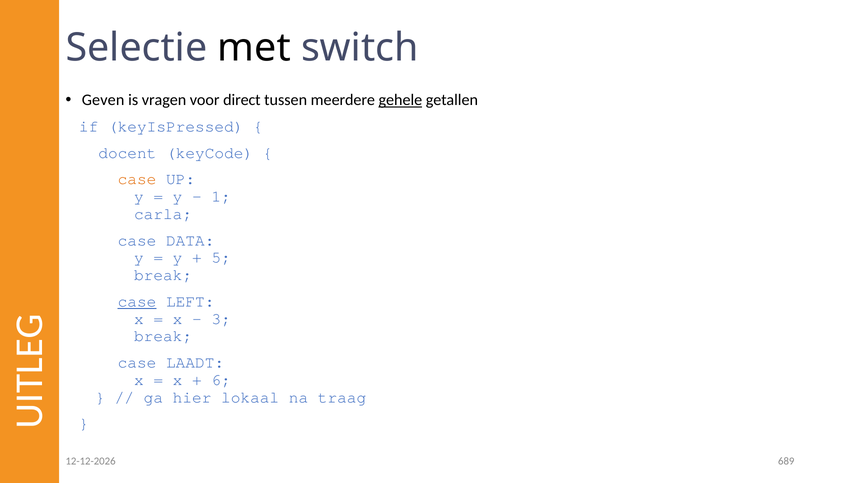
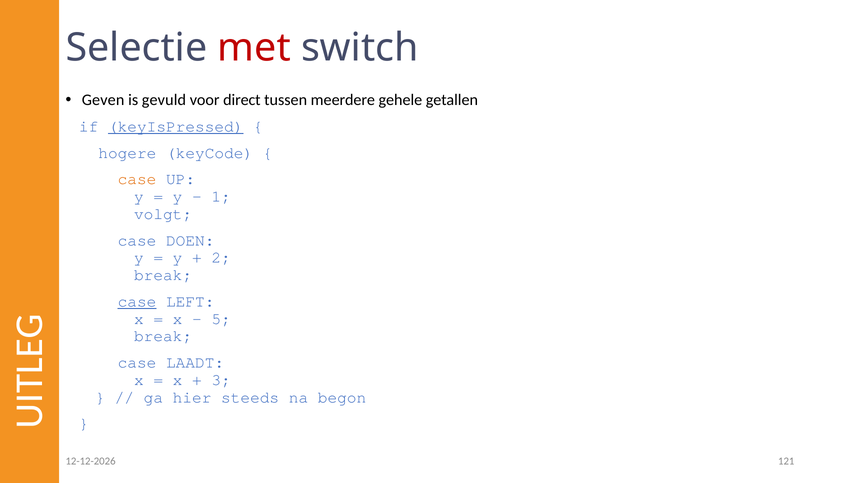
met colour: black -> red (254, 48)
vragen: vragen -> gevuld (164, 100)
gehele underline: present -> none (400, 100)
keyIsPressed underline: none -> present (176, 127)
docent: docent -> hogere (127, 153)
carla: carla -> volgt (163, 214)
DATA: DATA -> DOEN (190, 241)
5: 5 -> 2 (221, 258)
3: 3 -> 5 (221, 319)
6: 6 -> 3 (221, 380)
lokaal: lokaal -> steeds (250, 398)
traag: traag -> begon (342, 398)
689: 689 -> 121 (786, 462)
